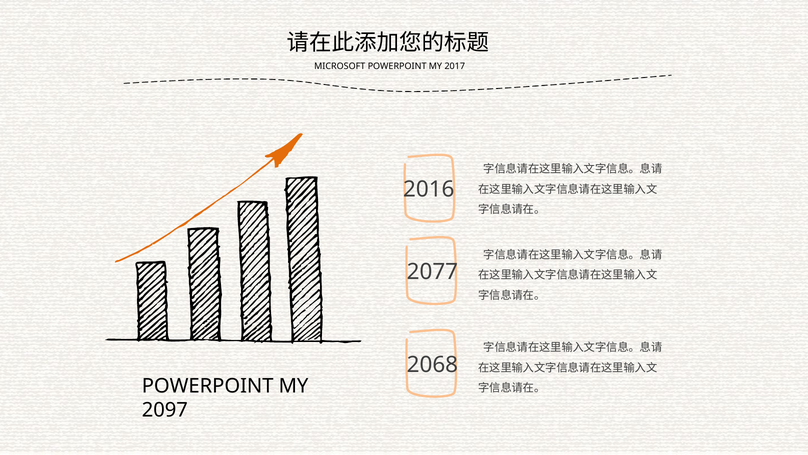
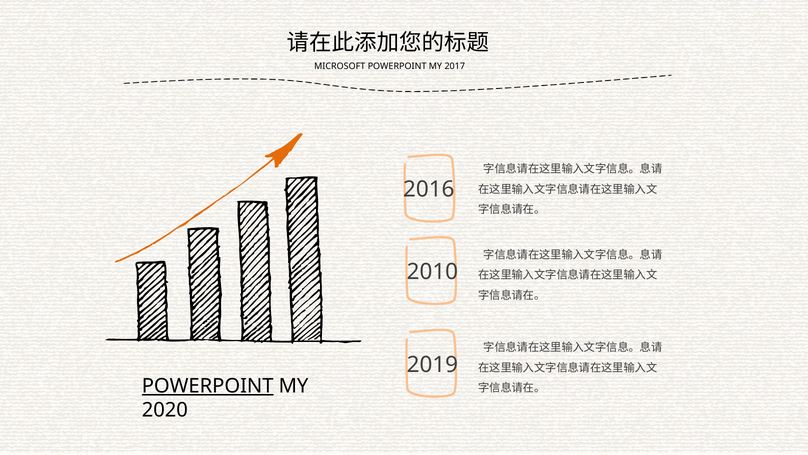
2077: 2077 -> 2010 (432, 272)
2068: 2068 -> 2019 (432, 364)
POWERPOINT underline: none -> present (208, 386)
2097: 2097 -> 2020 (165, 410)
